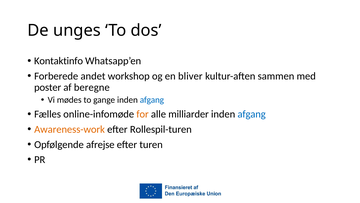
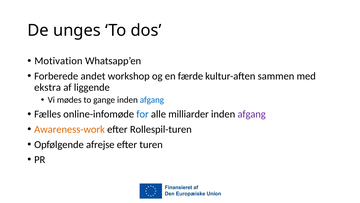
Kontaktinfo: Kontaktinfo -> Motivation (58, 61)
bliver: bliver -> færde (190, 76)
poster: poster -> ekstra (48, 87)
beregne: beregne -> liggende (92, 87)
for colour: orange -> blue (143, 114)
afgang colour: blue -> purple (252, 114)
